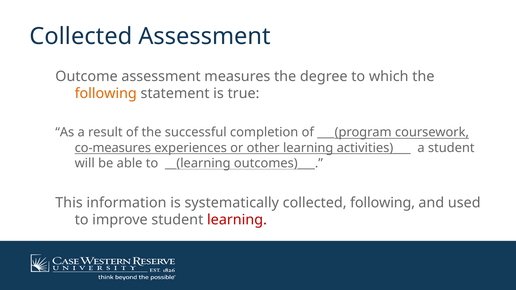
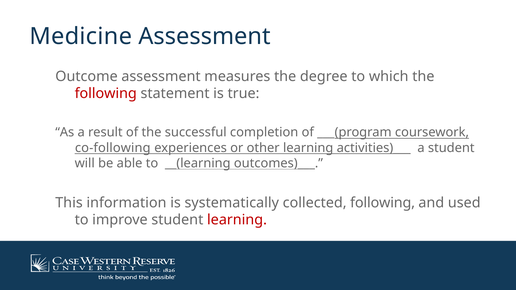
Collected: Collected -> Medicine (81, 36)
following colour: orange -> red (106, 94)
co-measures: co-measures -> co-following (113, 148)
